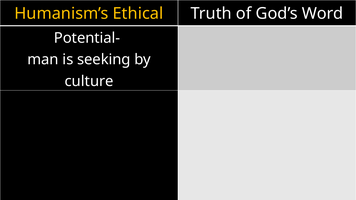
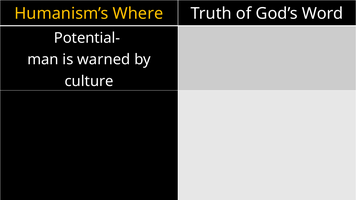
Ethical: Ethical -> Where (138, 14)
seeking: seeking -> warned (104, 60)
